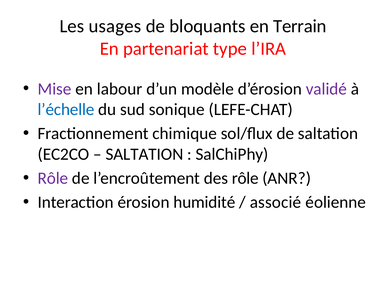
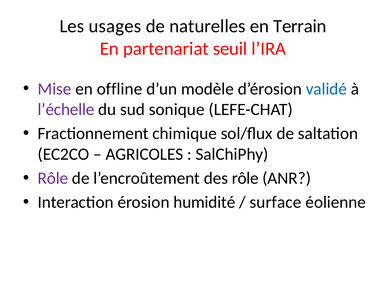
bloquants: bloquants -> naturelles (207, 26)
type: type -> seuil (230, 49)
labour: labour -> offline (120, 89)
validé colour: purple -> blue (326, 89)
l’échelle colour: blue -> purple (66, 109)
SALTATION: SALTATION -> AGRICOLES (144, 154)
associé: associé -> surface (275, 202)
